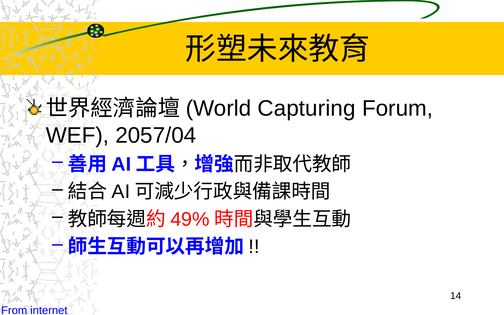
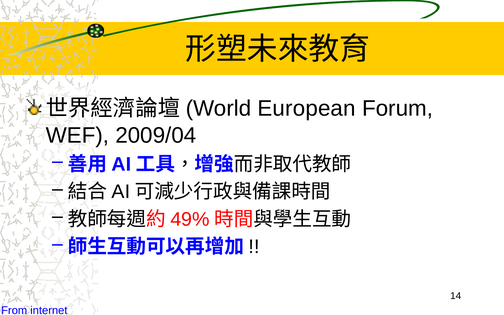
Capturing: Capturing -> European (307, 109)
2057/04: 2057/04 -> 2009/04 (156, 135)
